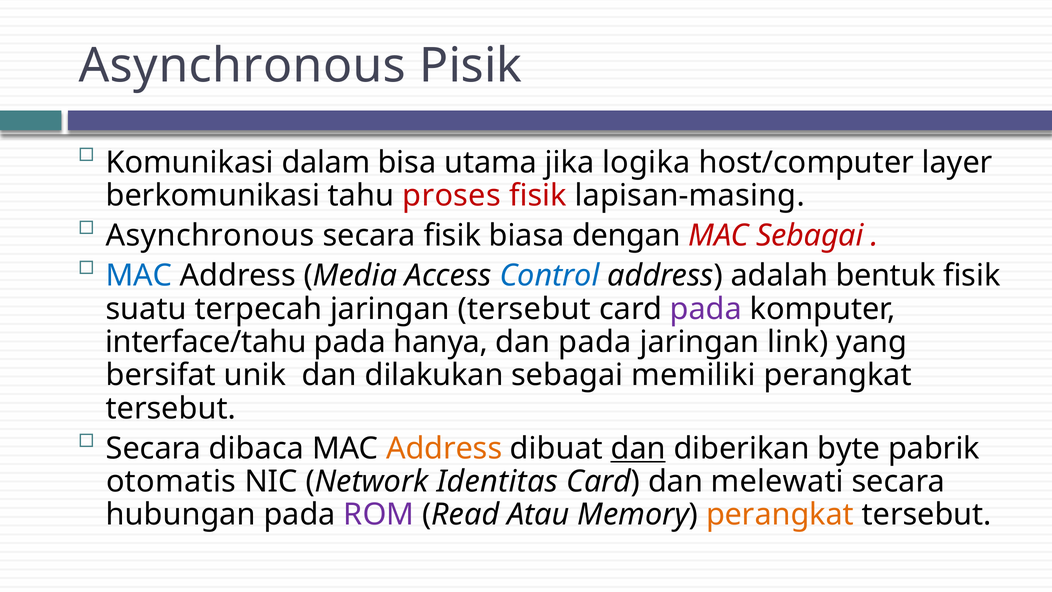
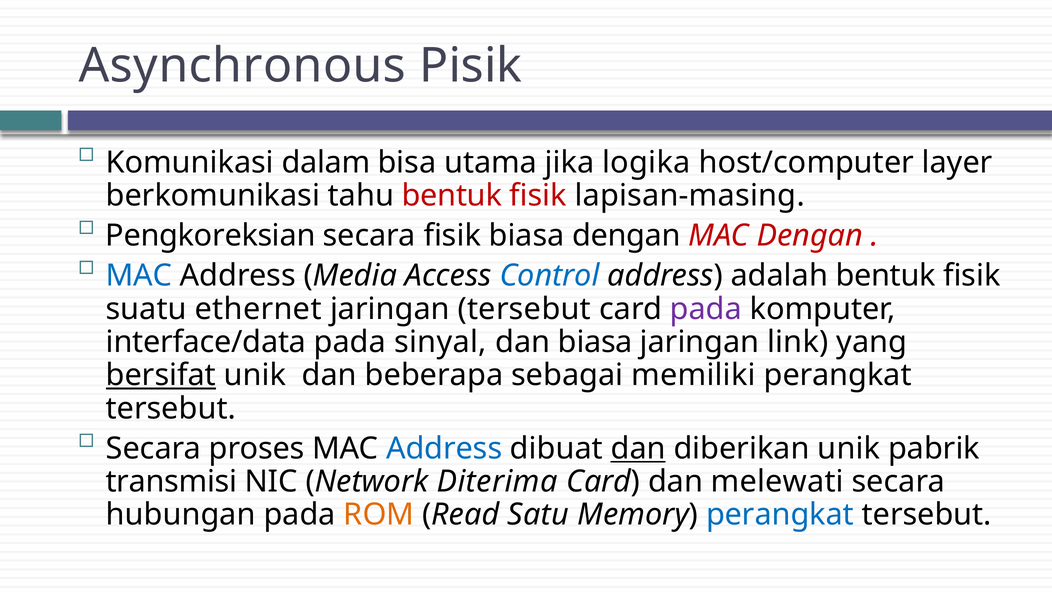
tahu proses: proses -> bentuk (452, 196)
Asynchronous: Asynchronous -> Pengkoreksian (210, 236)
MAC Sebagai: Sebagai -> Dengan (810, 236)
terpecah: terpecah -> ethernet (258, 309)
interface/tahu: interface/tahu -> interface/data (206, 342)
hanya: hanya -> sinyal (440, 342)
dan pada: pada -> biasa (595, 342)
bersifat underline: none -> present (161, 375)
dilakukan: dilakukan -> beberapa (434, 375)
dibaca: dibaca -> proses (257, 448)
Address colour: orange -> blue (444, 448)
diberikan byte: byte -> unik (849, 448)
otomatis: otomatis -> transmisi (171, 482)
Identitas: Identitas -> Diterima (497, 482)
ROM colour: purple -> orange (379, 515)
Atau: Atau -> Satu (538, 515)
perangkat colour: orange -> blue (780, 515)
